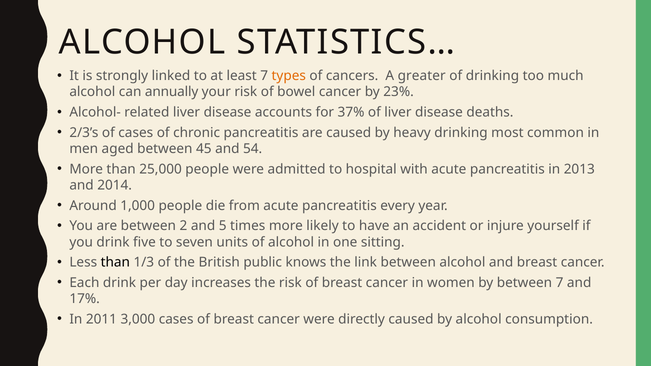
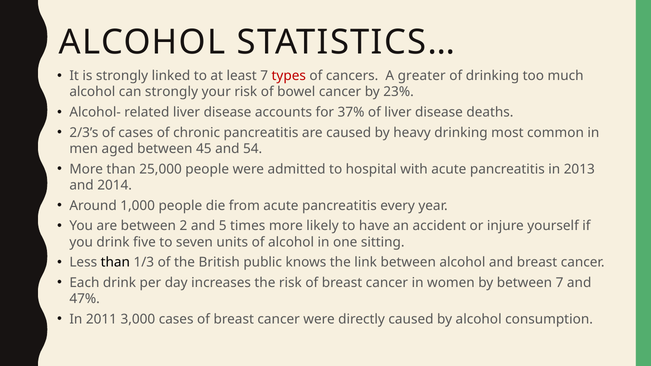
types colour: orange -> red (289, 76)
can annually: annually -> strongly (172, 92)
17%: 17% -> 47% (85, 299)
